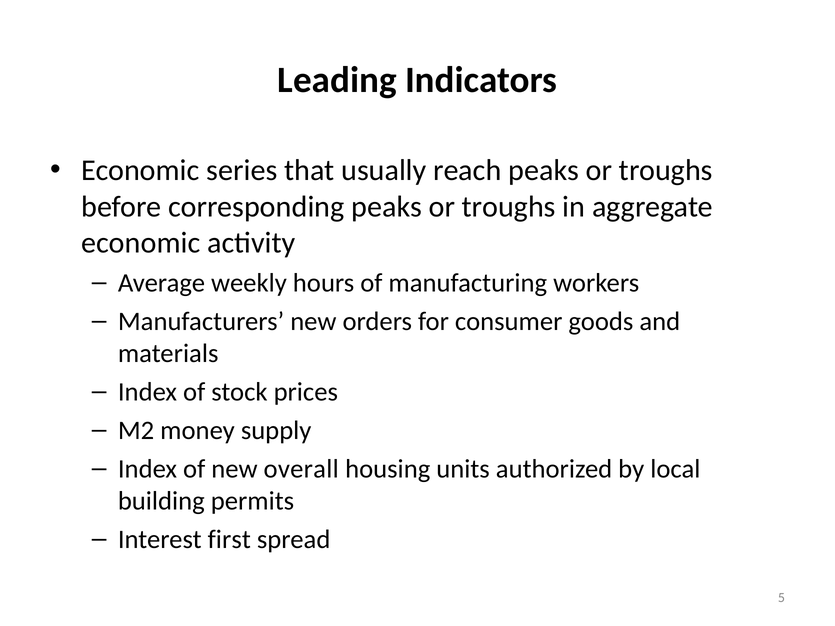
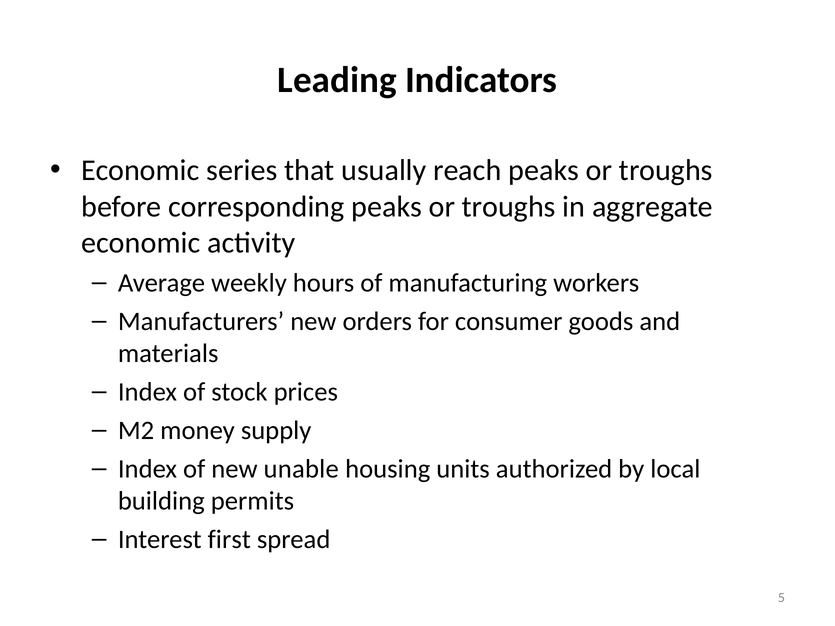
overall: overall -> unable (301, 469)
